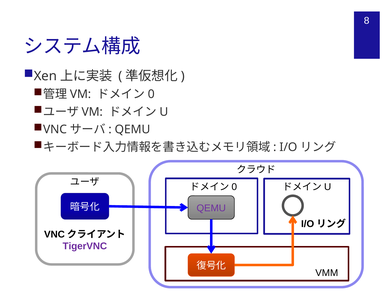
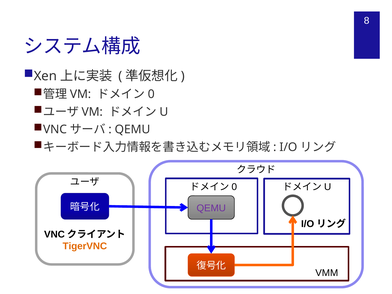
TigerVNC colour: purple -> orange (85, 246)
